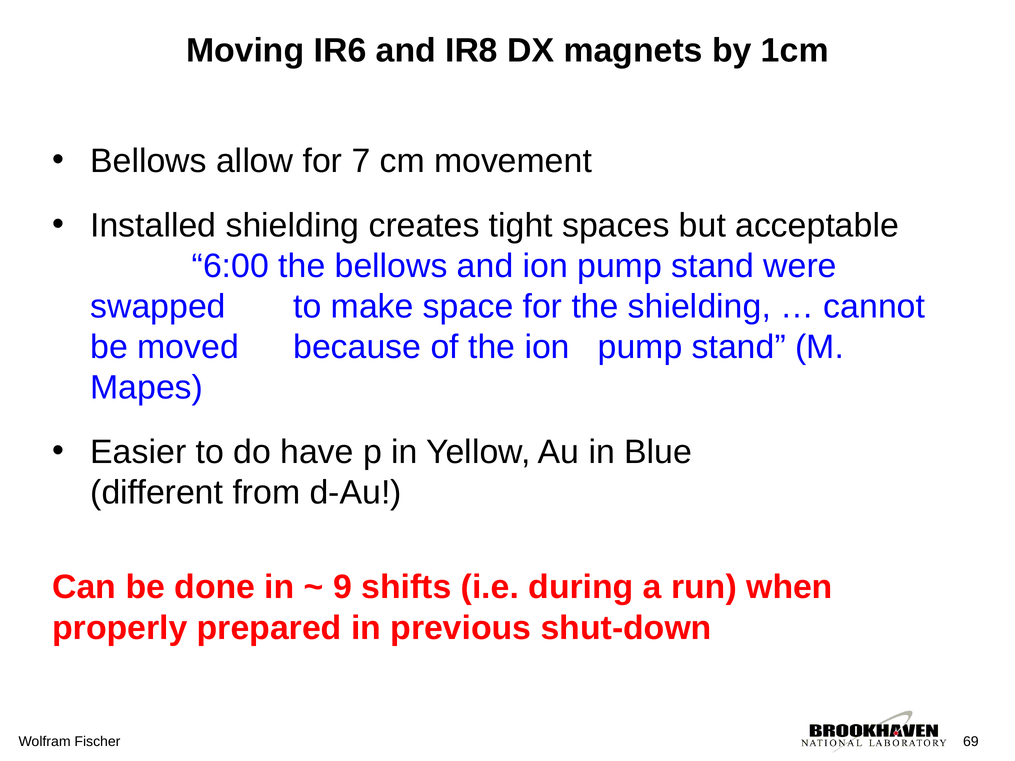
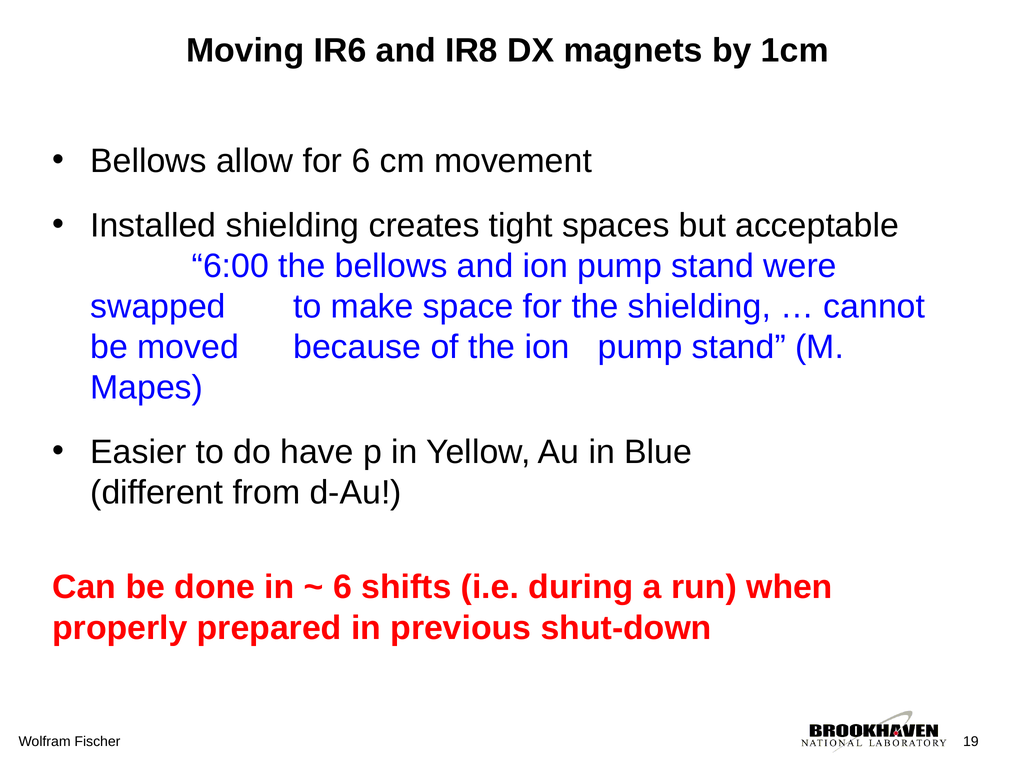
for 7: 7 -> 6 (361, 161)
9: 9 -> 6 (343, 587)
69: 69 -> 19 (971, 742)
